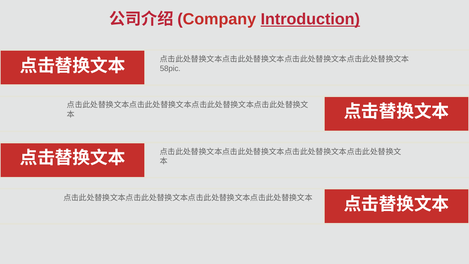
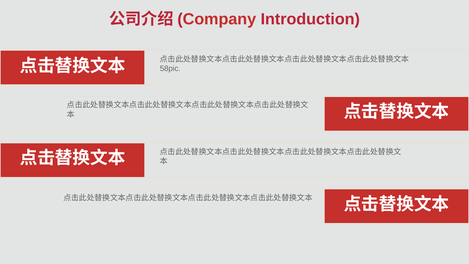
Introduction underline: present -> none (310, 19)
